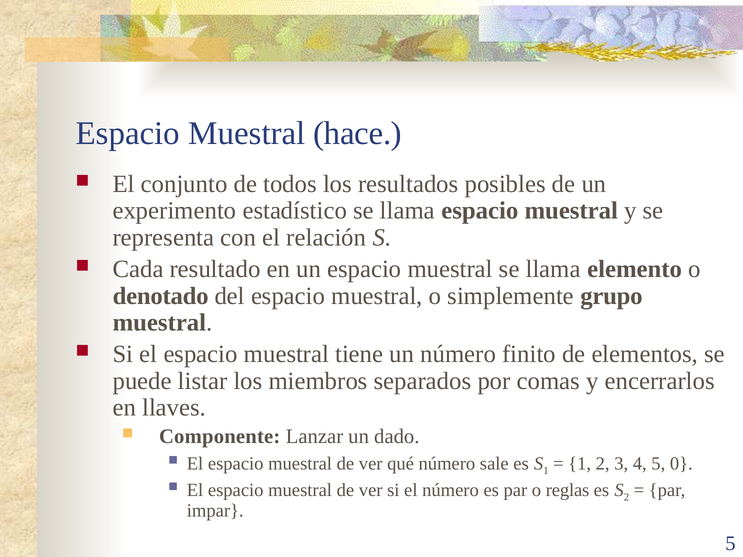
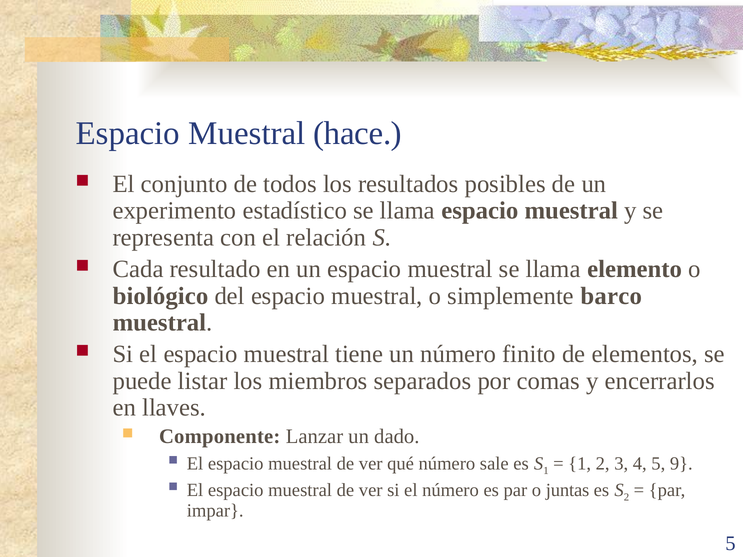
denotado: denotado -> biológico (160, 296)
grupo: grupo -> barco (611, 296)
0: 0 -> 9 (681, 464)
reglas: reglas -> juntas (568, 490)
